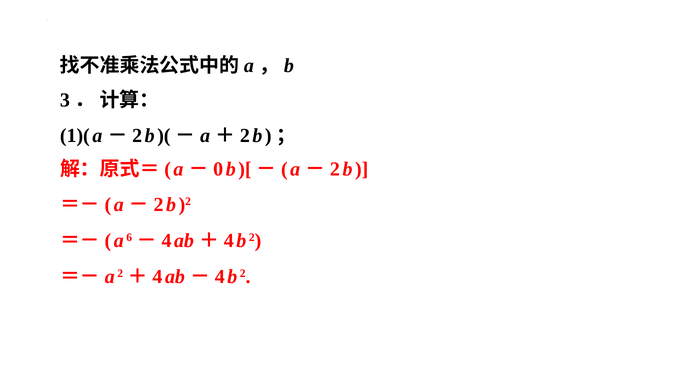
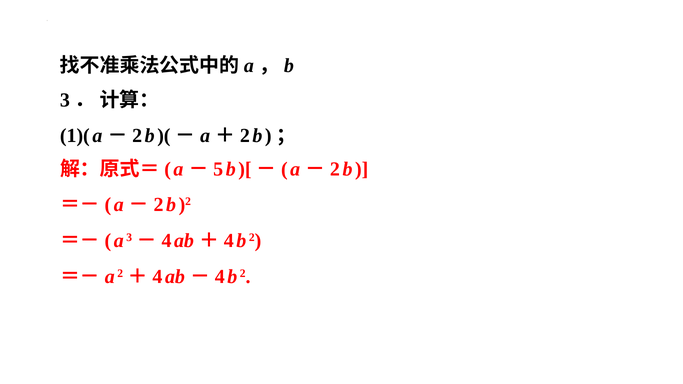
0: 0 -> 5 (218, 169)
a 6: 6 -> 3 (129, 238)
